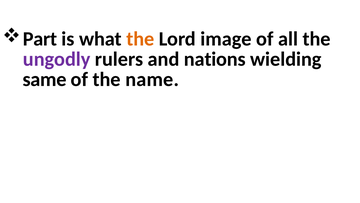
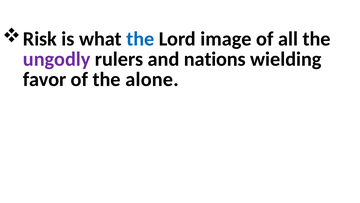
Part: Part -> Risk (40, 39)
the colour: orange -> blue (140, 39)
same: same -> favor (45, 79)
name: name -> alone (152, 79)
